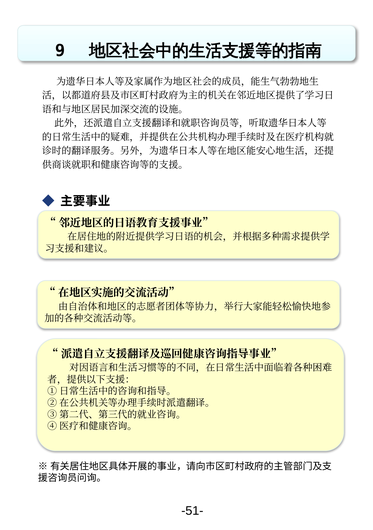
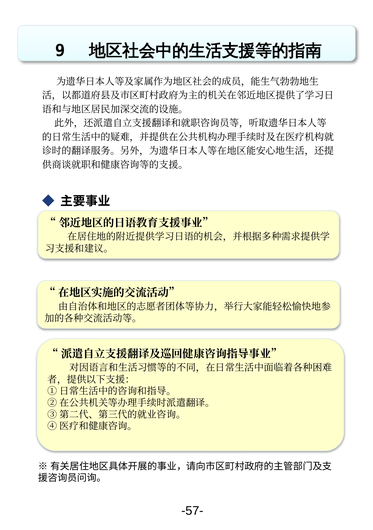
-51-: -51- -> -57- (192, 511)
